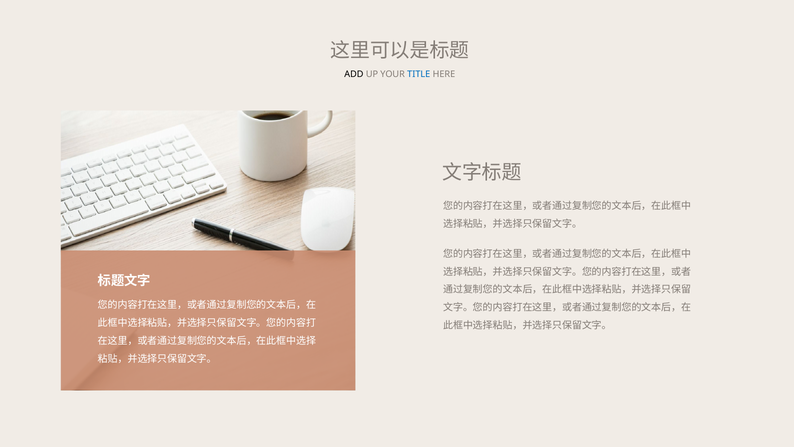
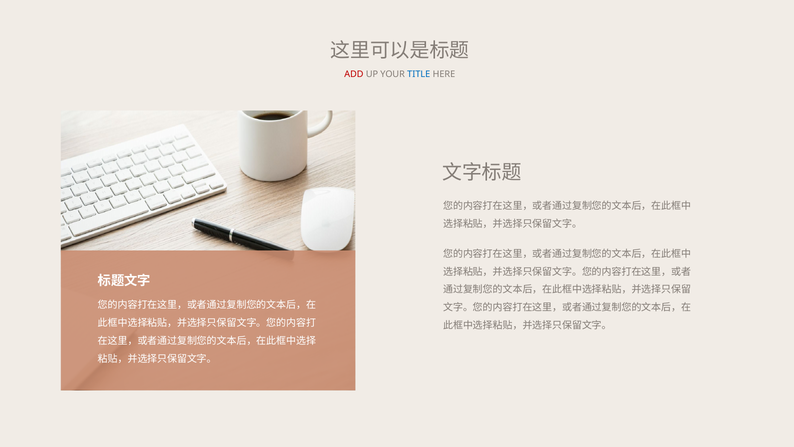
ADD colour: black -> red (354, 74)
